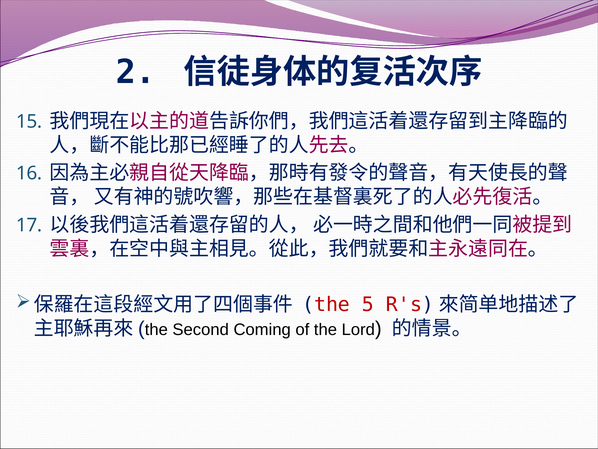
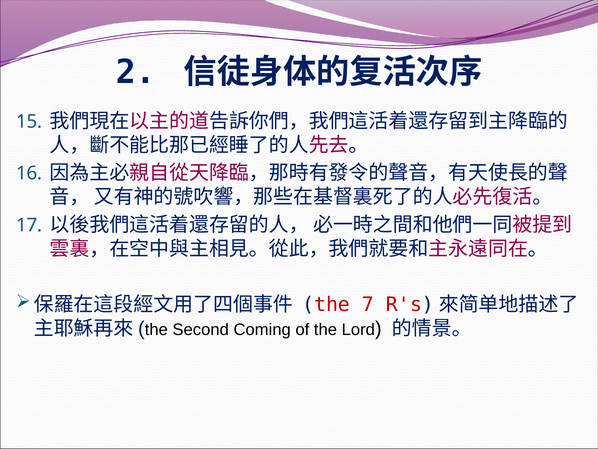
5: 5 -> 7 (368, 304)
